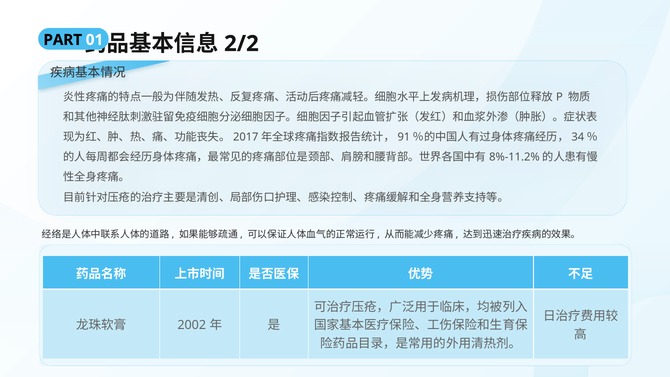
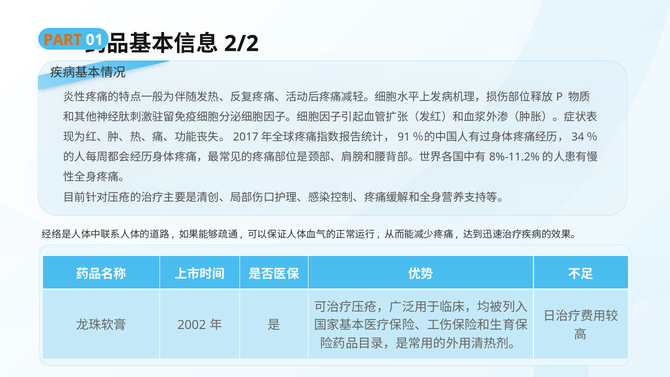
PART colour: black -> orange (63, 40)
